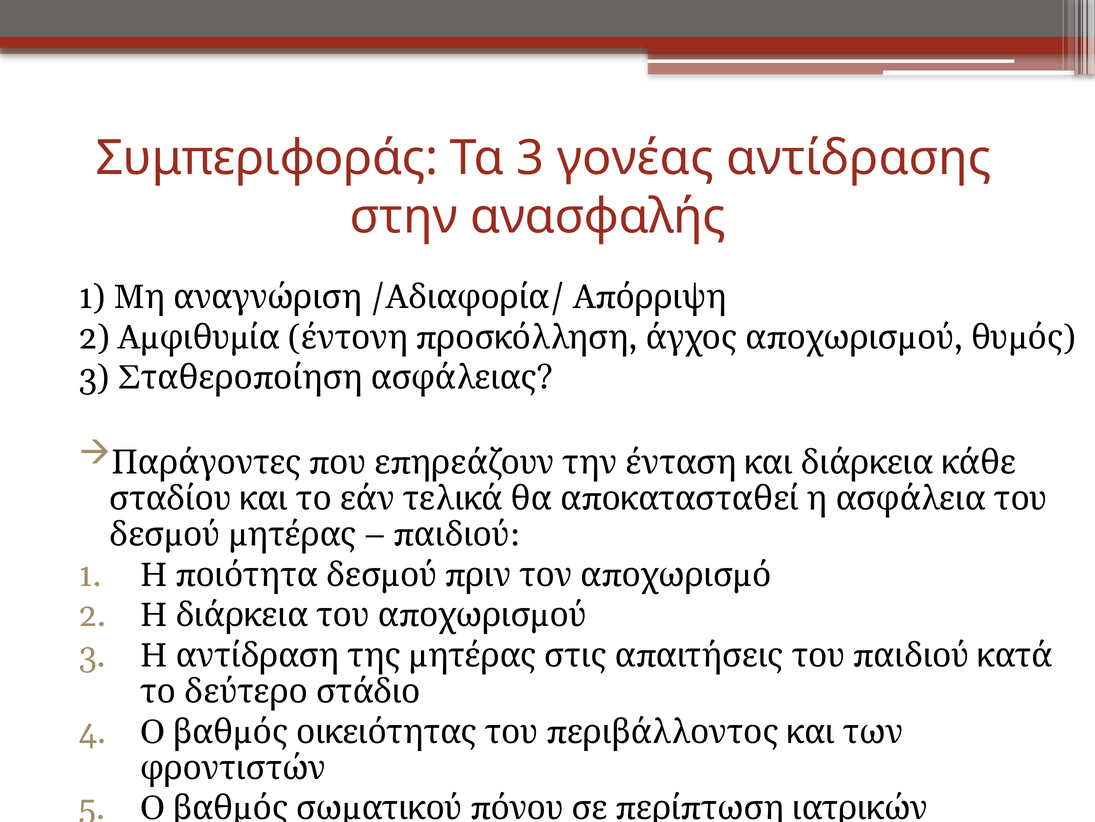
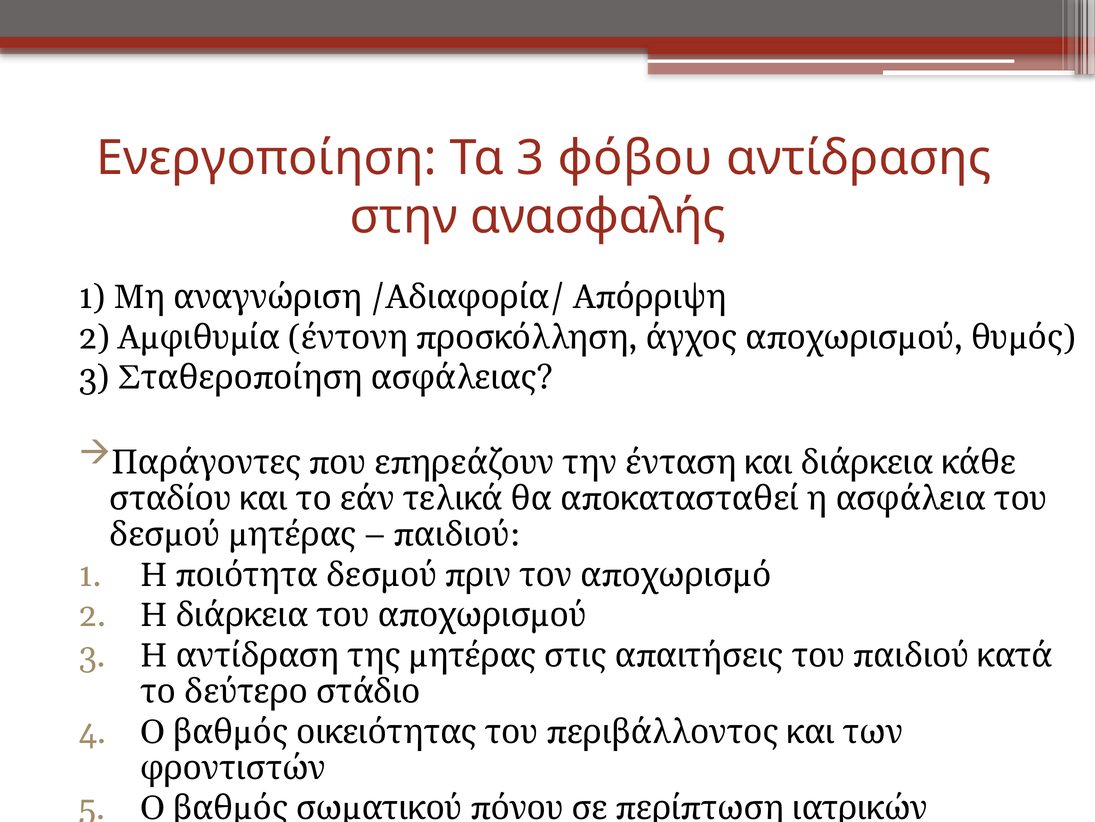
Συμπεριφοράς: Συμπεριφοράς -> Ενεργοποίηση (267, 158)
γονέας: γονέας -> φόβου (635, 158)
